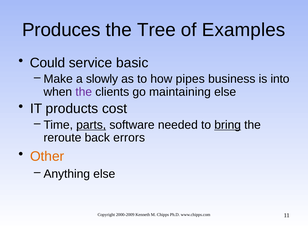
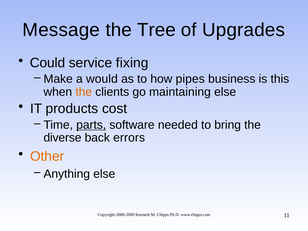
Produces: Produces -> Message (61, 30)
Examples: Examples -> Upgrades (244, 30)
basic: basic -> fixing (132, 63)
slowly: slowly -> would (102, 79)
into: into -> this (280, 79)
the colour: purple -> orange (84, 92)
bring underline: present -> none (228, 125)
reroute: reroute -> diverse (62, 138)
